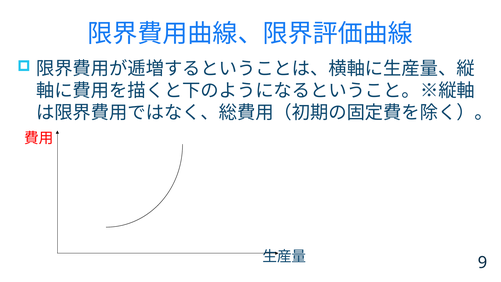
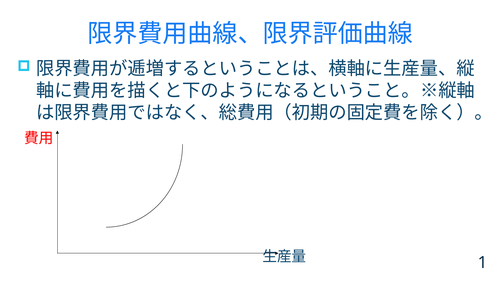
9: 9 -> 1 (483, 263)
